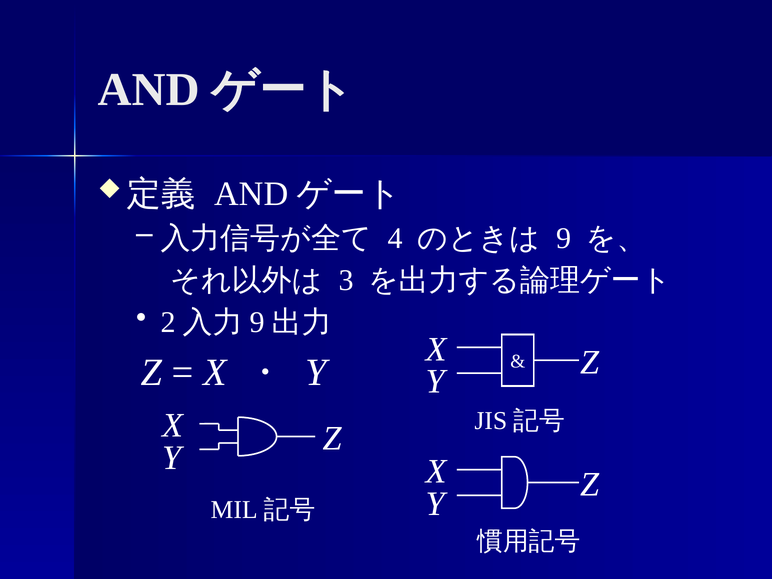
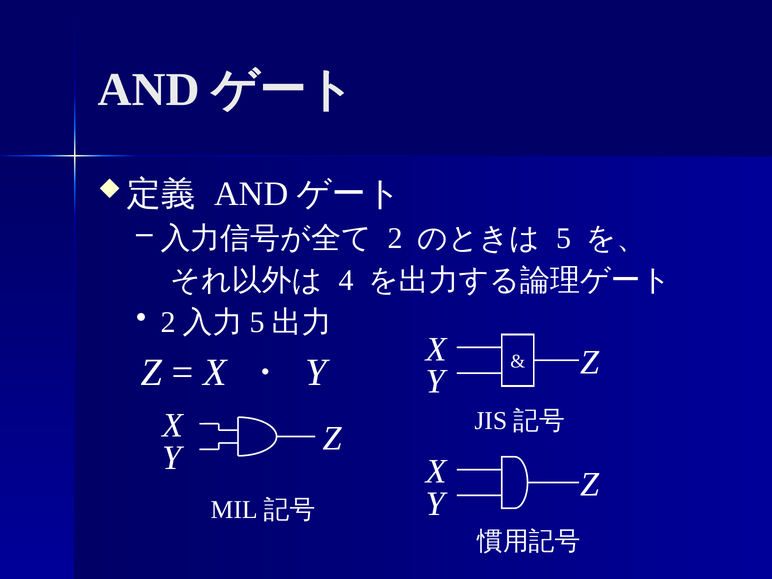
4: 4 -> 2 (395, 238)
9: 9 -> 5 (564, 238)
3: 3 -> 4 (346, 281)
9: 9 -> 5 (257, 323)
